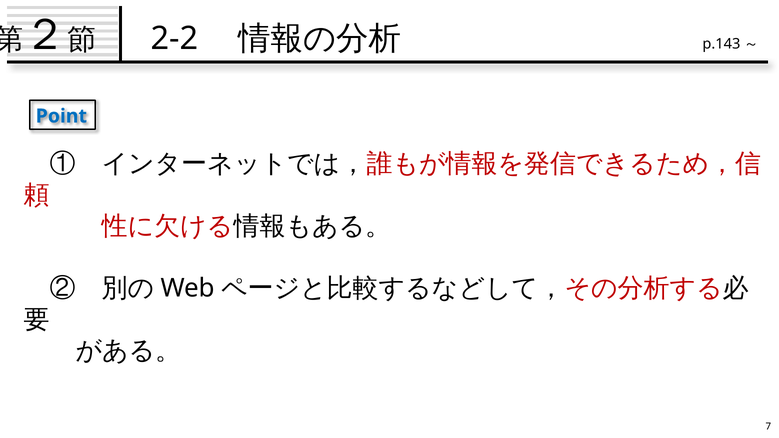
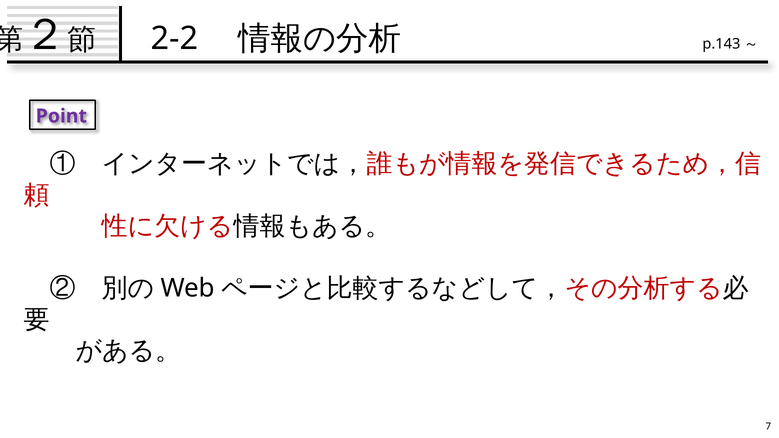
Point colour: blue -> purple (61, 116)
